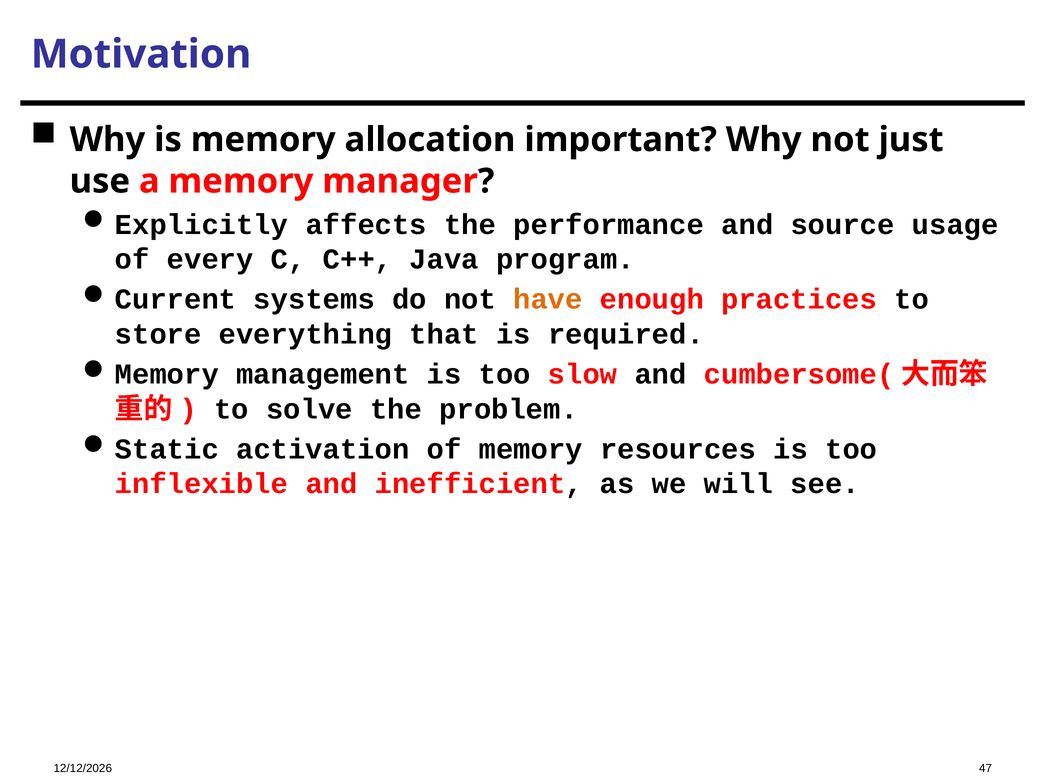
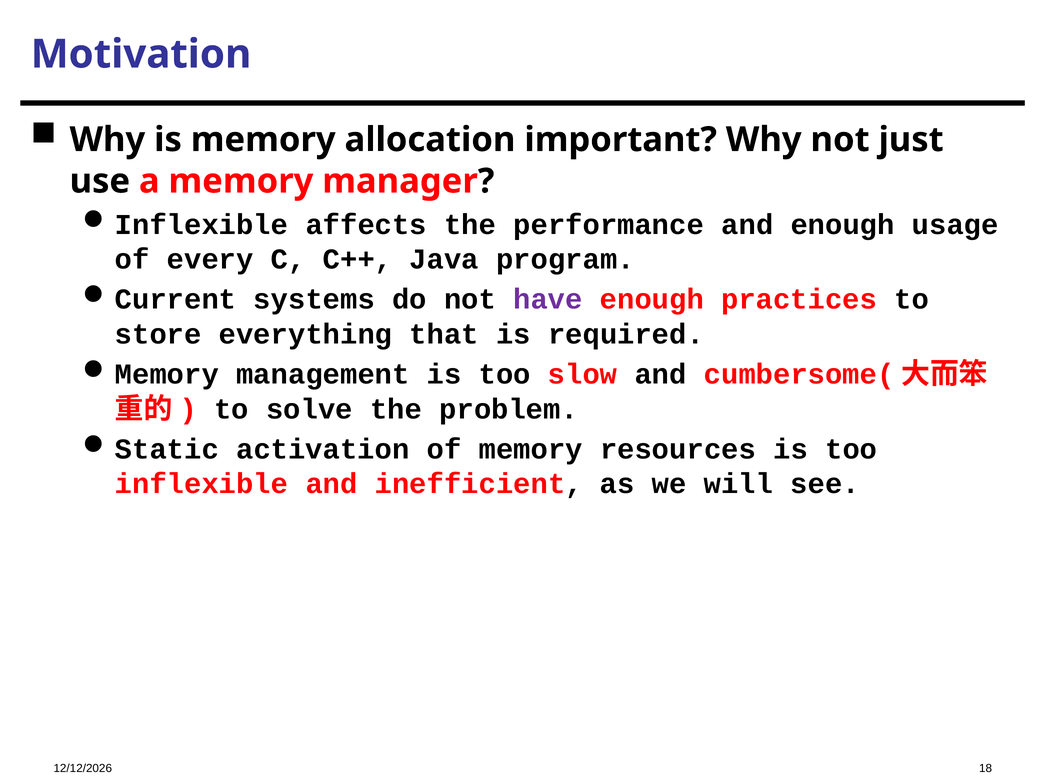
Explicitly: Explicitly -> Inflexible (202, 224)
and source: source -> enough (843, 224)
have colour: orange -> purple (548, 299)
47: 47 -> 18 (986, 768)
